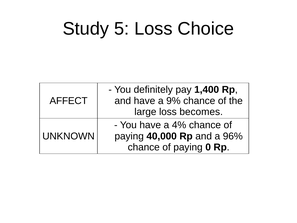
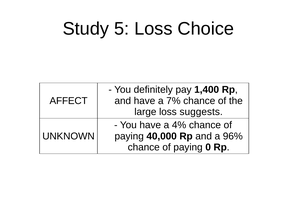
9%: 9% -> 7% (173, 101)
becomes: becomes -> suggests (201, 112)
